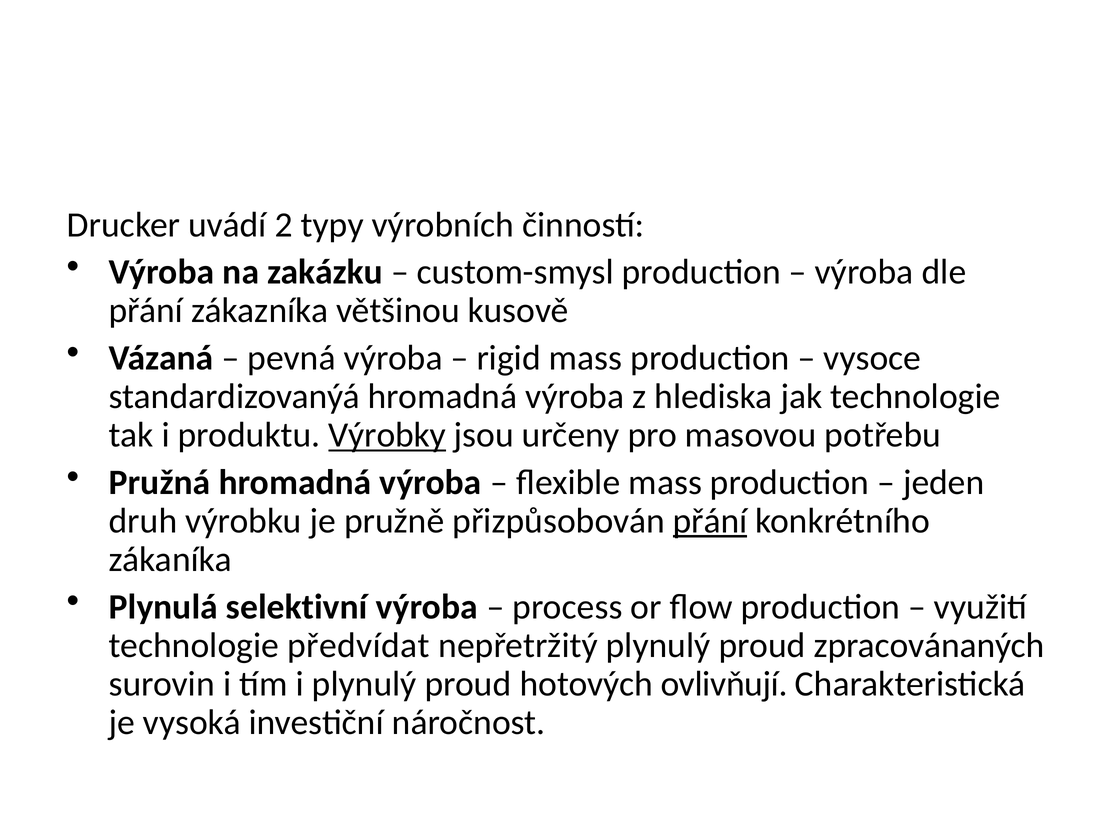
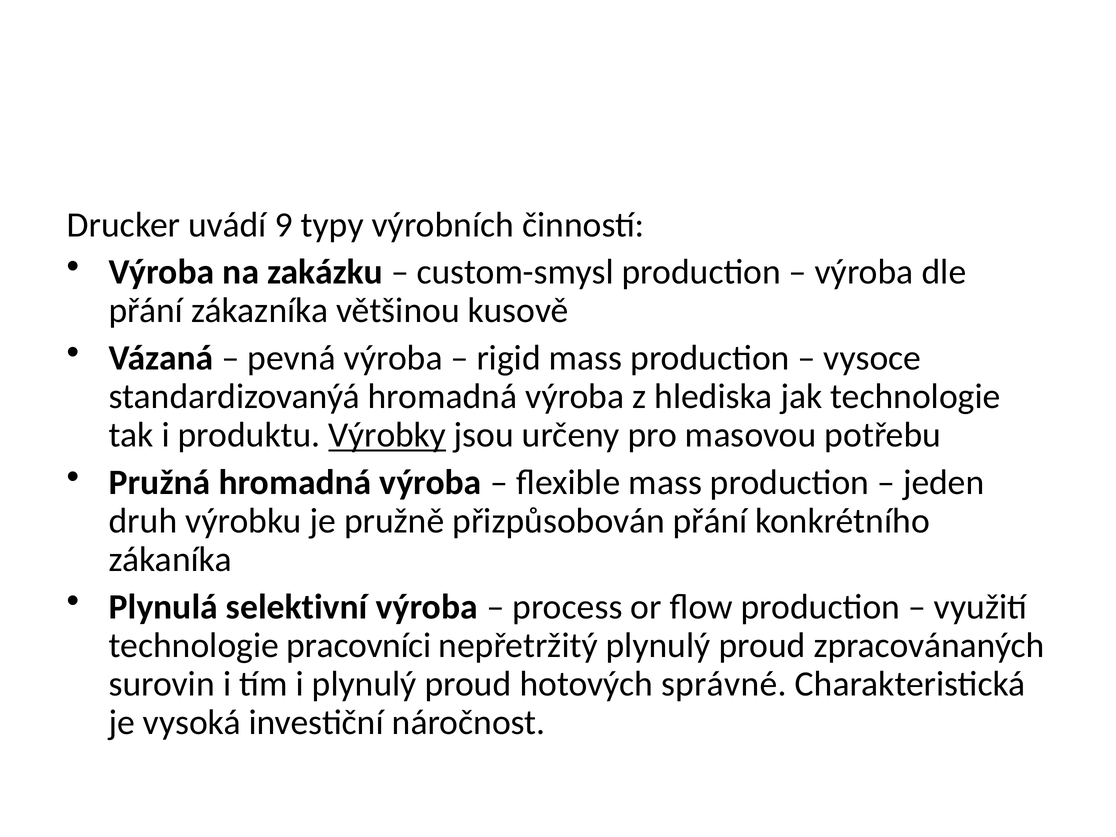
2: 2 -> 9 (284, 225)
přání underline: present -> none (710, 521)
předvídat: předvídat -> pracovníci (359, 645)
ovlivňují: ovlivňují -> správné (724, 684)
